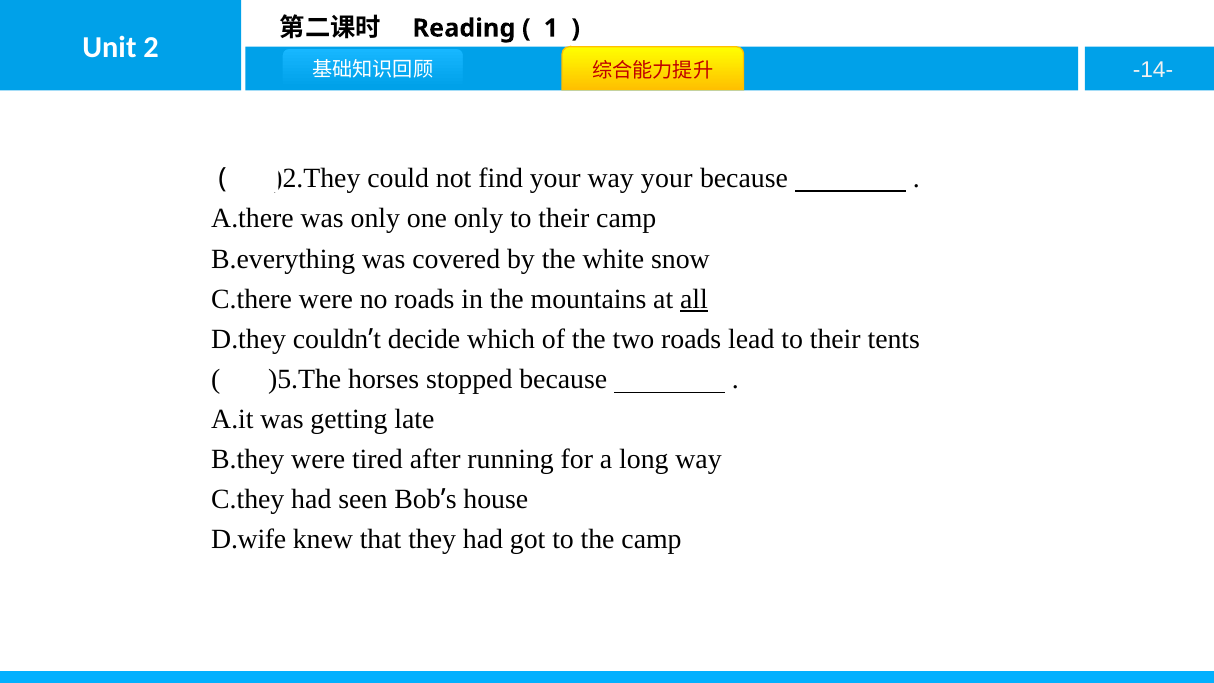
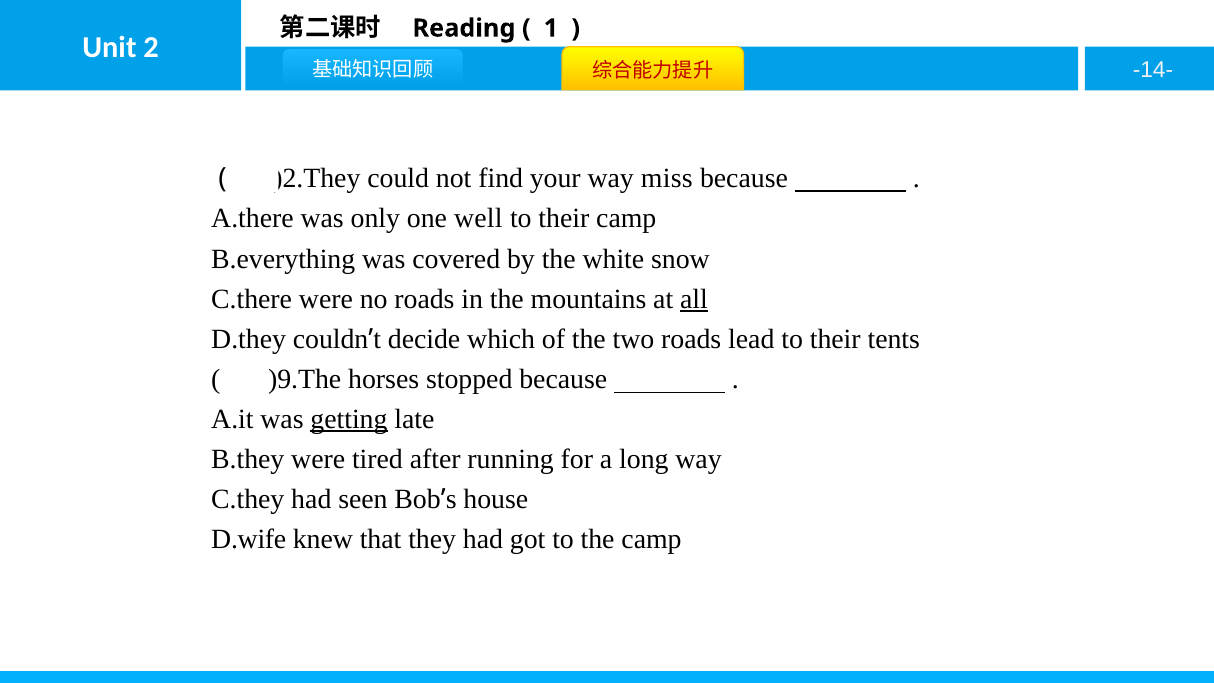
way your: your -> miss (667, 179)
one only: only -> well (478, 219)
)5.The: )5.The -> )9.The (305, 379)
getting underline: none -> present (349, 419)
